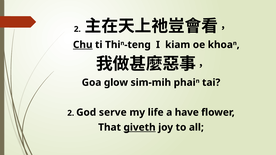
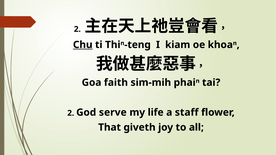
glow: glow -> faith (116, 83)
have: have -> staff (187, 113)
giveth underline: present -> none (140, 128)
